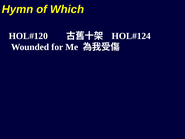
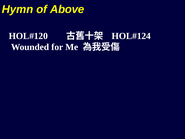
Which: Which -> Above (67, 9)
